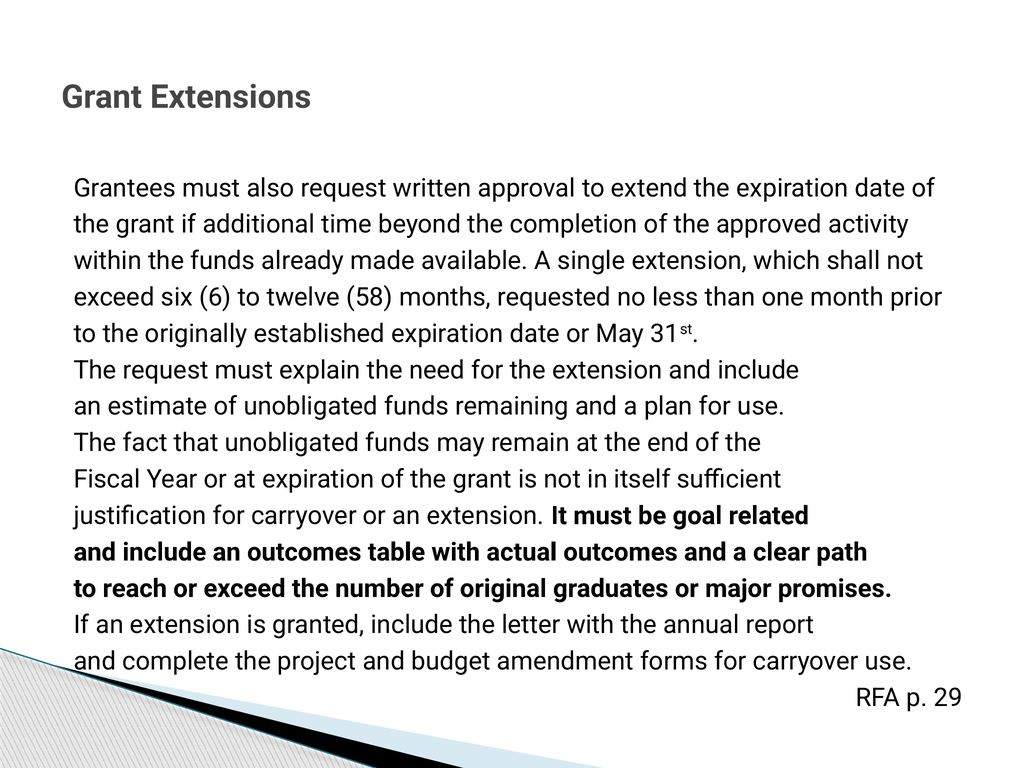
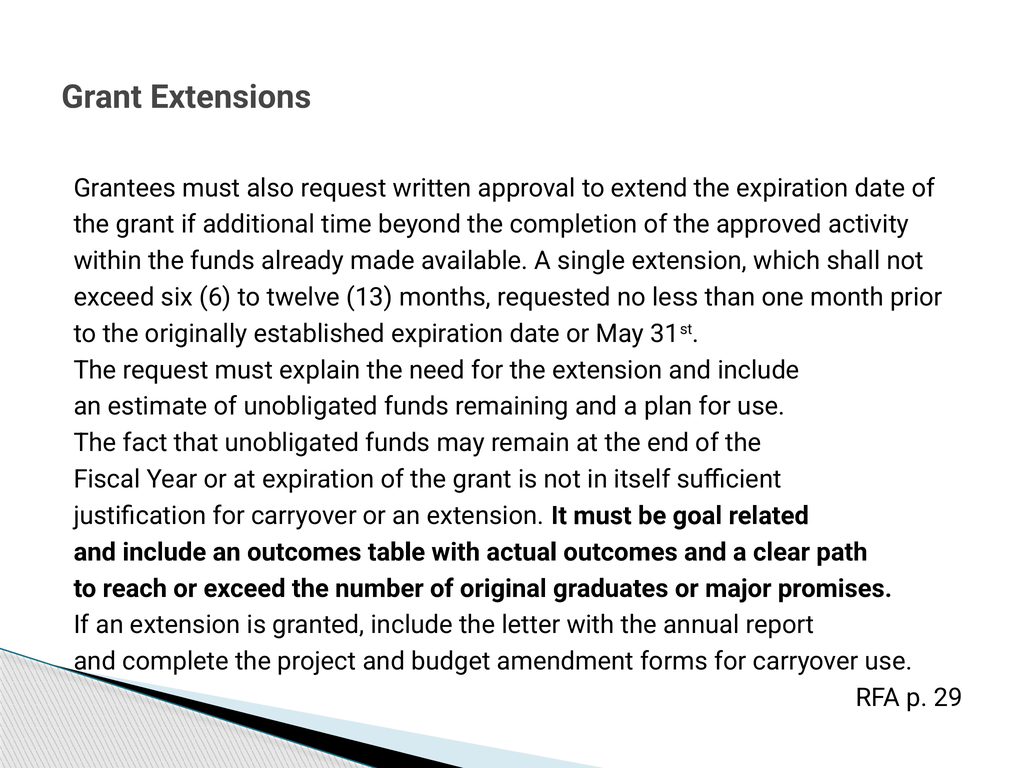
58: 58 -> 13 (370, 297)
